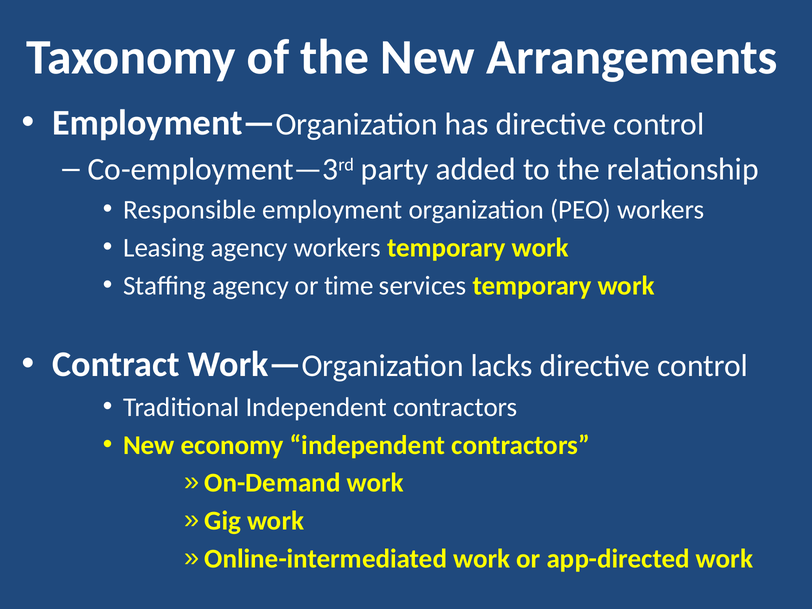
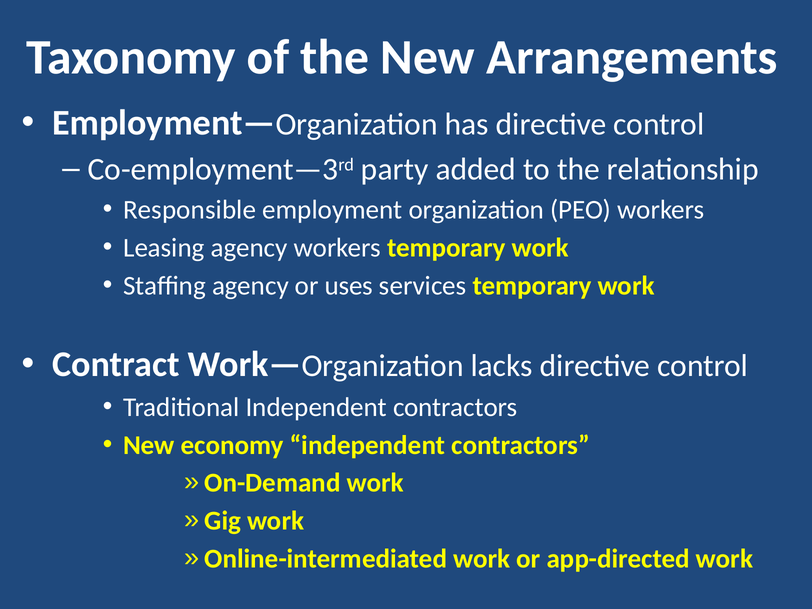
time: time -> uses (349, 286)
